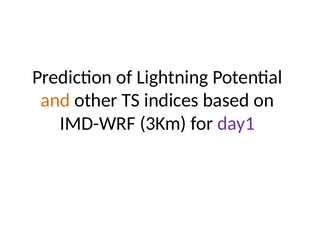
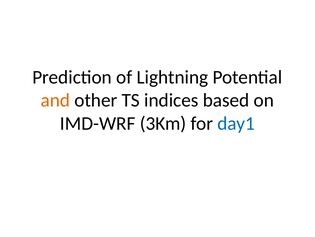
day1 colour: purple -> blue (236, 123)
